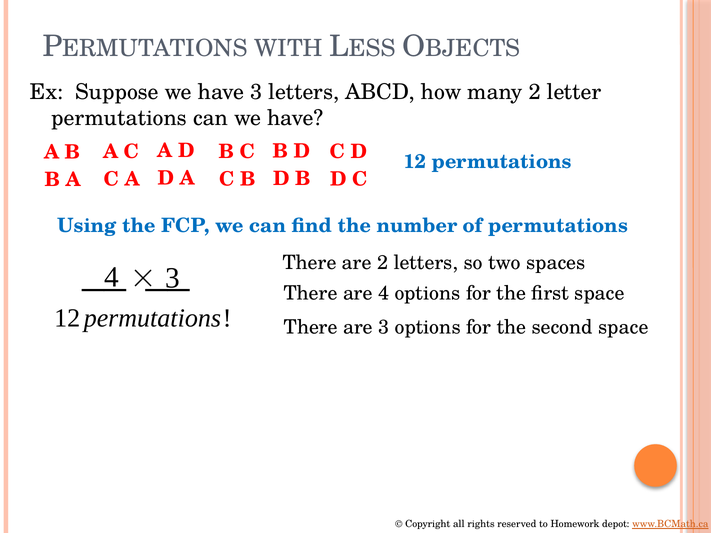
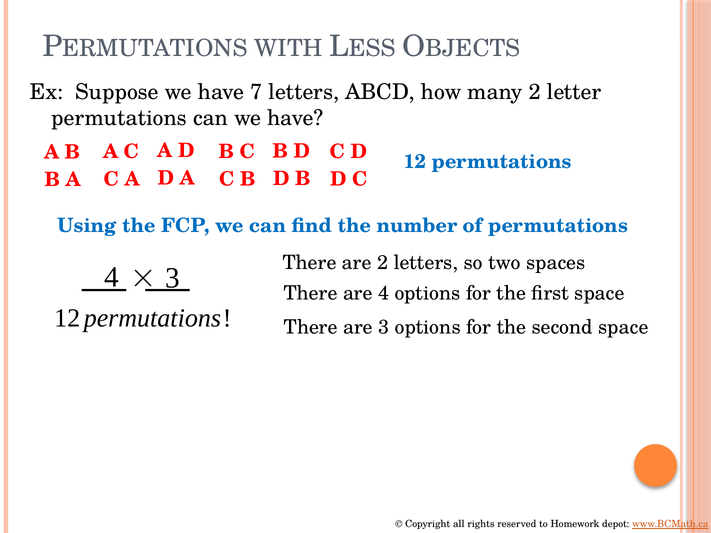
have 3: 3 -> 7 (256, 92)
